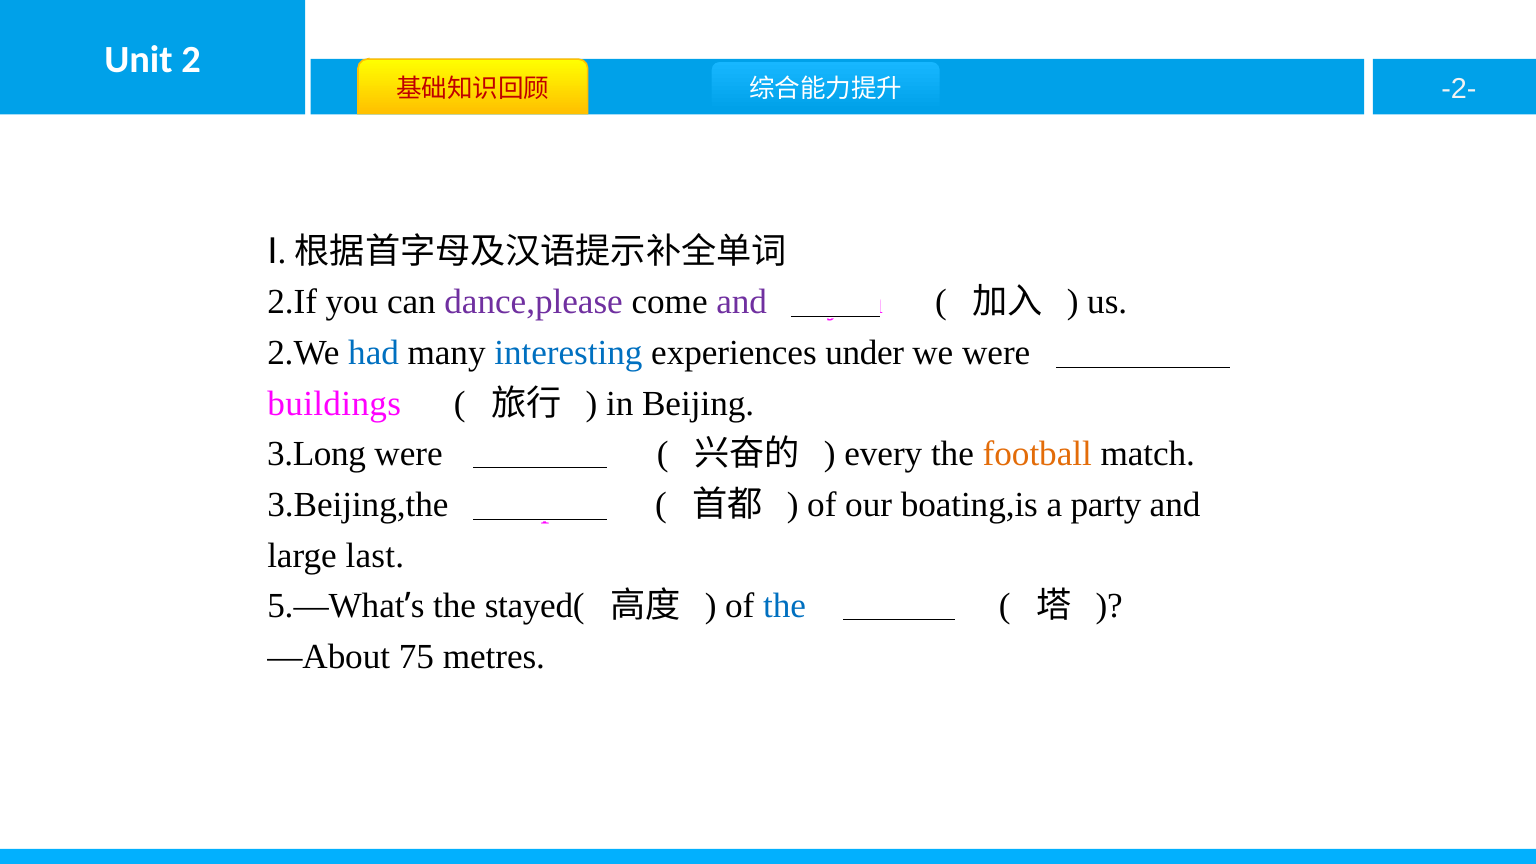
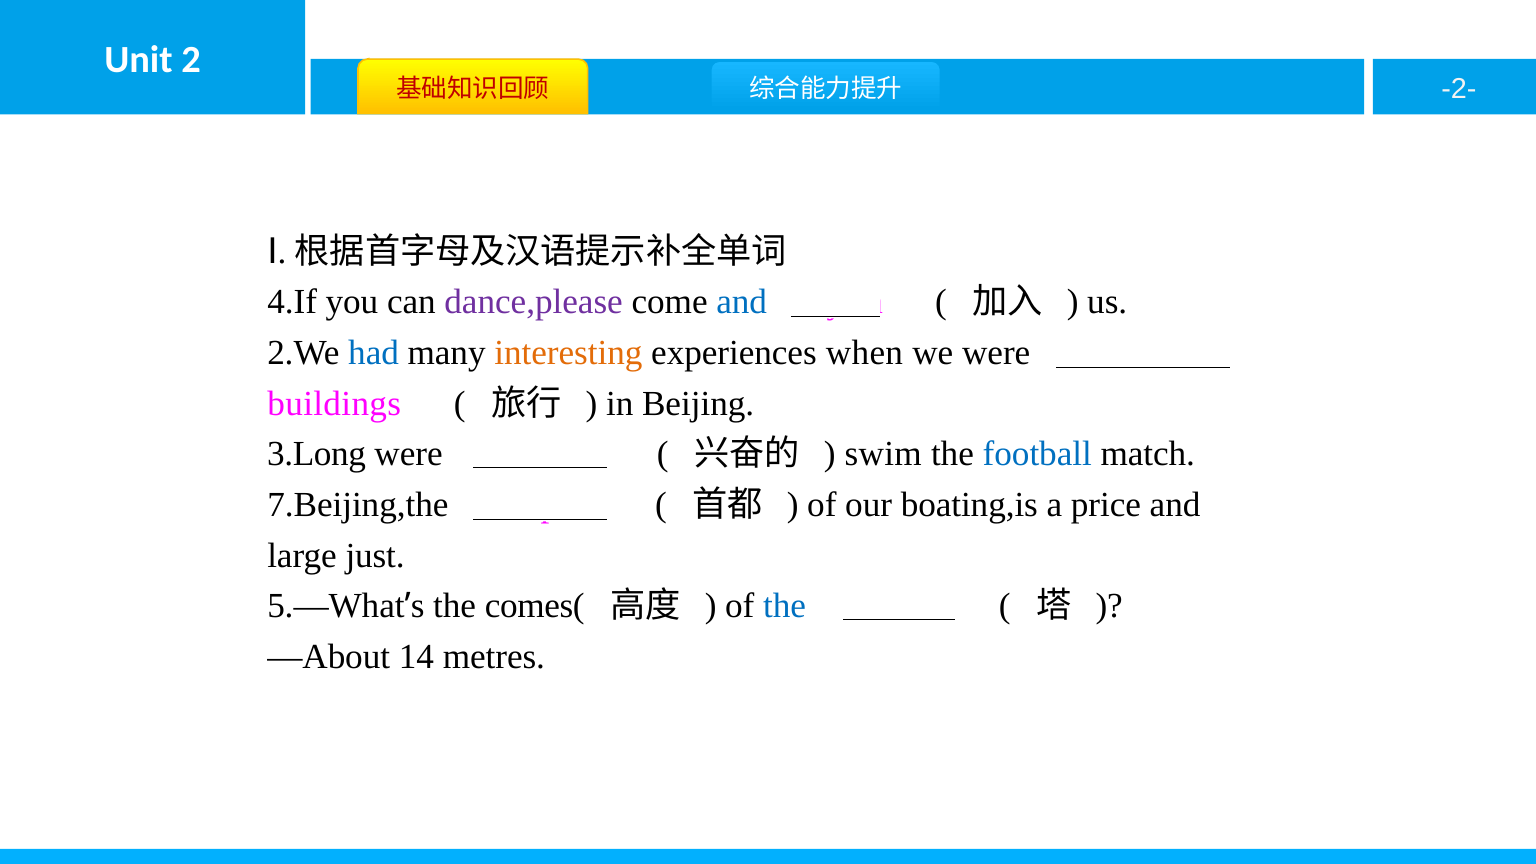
2.If: 2.If -> 4.If (292, 302)
and colour: purple -> blue (742, 302)
interesting colour: blue -> orange (568, 353)
under: under -> when (864, 353)
every: every -> swim (883, 454)
football colour: orange -> blue (1037, 454)
3.Beijing,the: 3.Beijing,the -> 7.Beijing,the (358, 505)
party: party -> price (1106, 505)
last: last -> just (375, 556)
stayed(: stayed( -> comes( (535, 606)
75: 75 -> 14 (416, 657)
